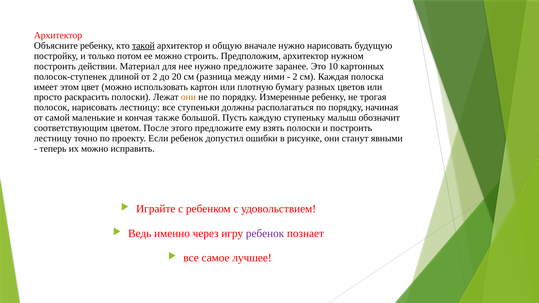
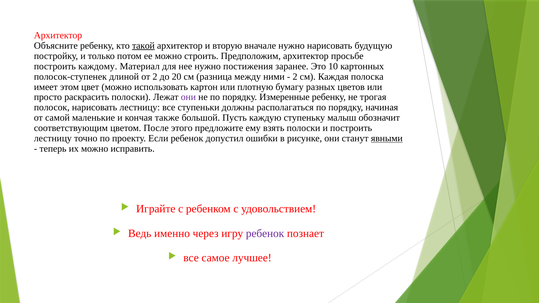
общую: общую -> вторую (227, 46)
нужном: нужном -> просьбе (347, 56)
действии: действии -> каждому (98, 66)
нужно предложите: предложите -> постижения (248, 66)
они colour: orange -> purple (188, 97)
явными underline: none -> present (387, 138)
